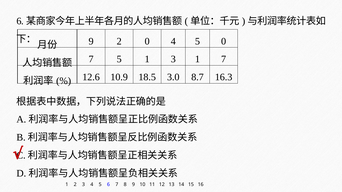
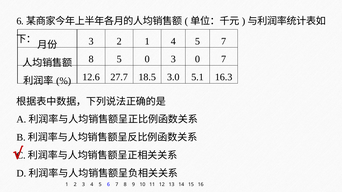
9: 9 -> 3 (91, 41)
2 0: 0 -> 1 (147, 41)
5 0: 0 -> 7 (224, 41)
7: 7 -> 8 (91, 59)
5 1: 1 -> 0 (147, 59)
3 1: 1 -> 0 (197, 59)
10.9: 10.9 -> 27.7 (119, 77)
8.7: 8.7 -> 5.1 (197, 77)
